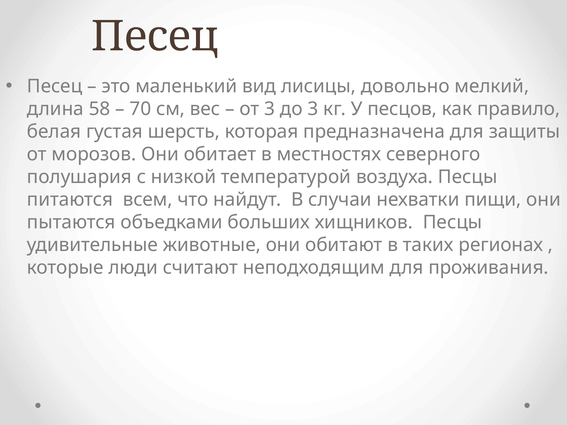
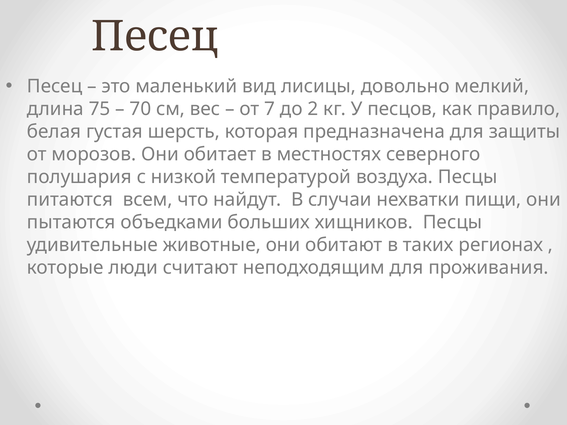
58: 58 -> 75 (100, 109)
от 3: 3 -> 7 (270, 109)
до 3: 3 -> 2 (313, 109)
